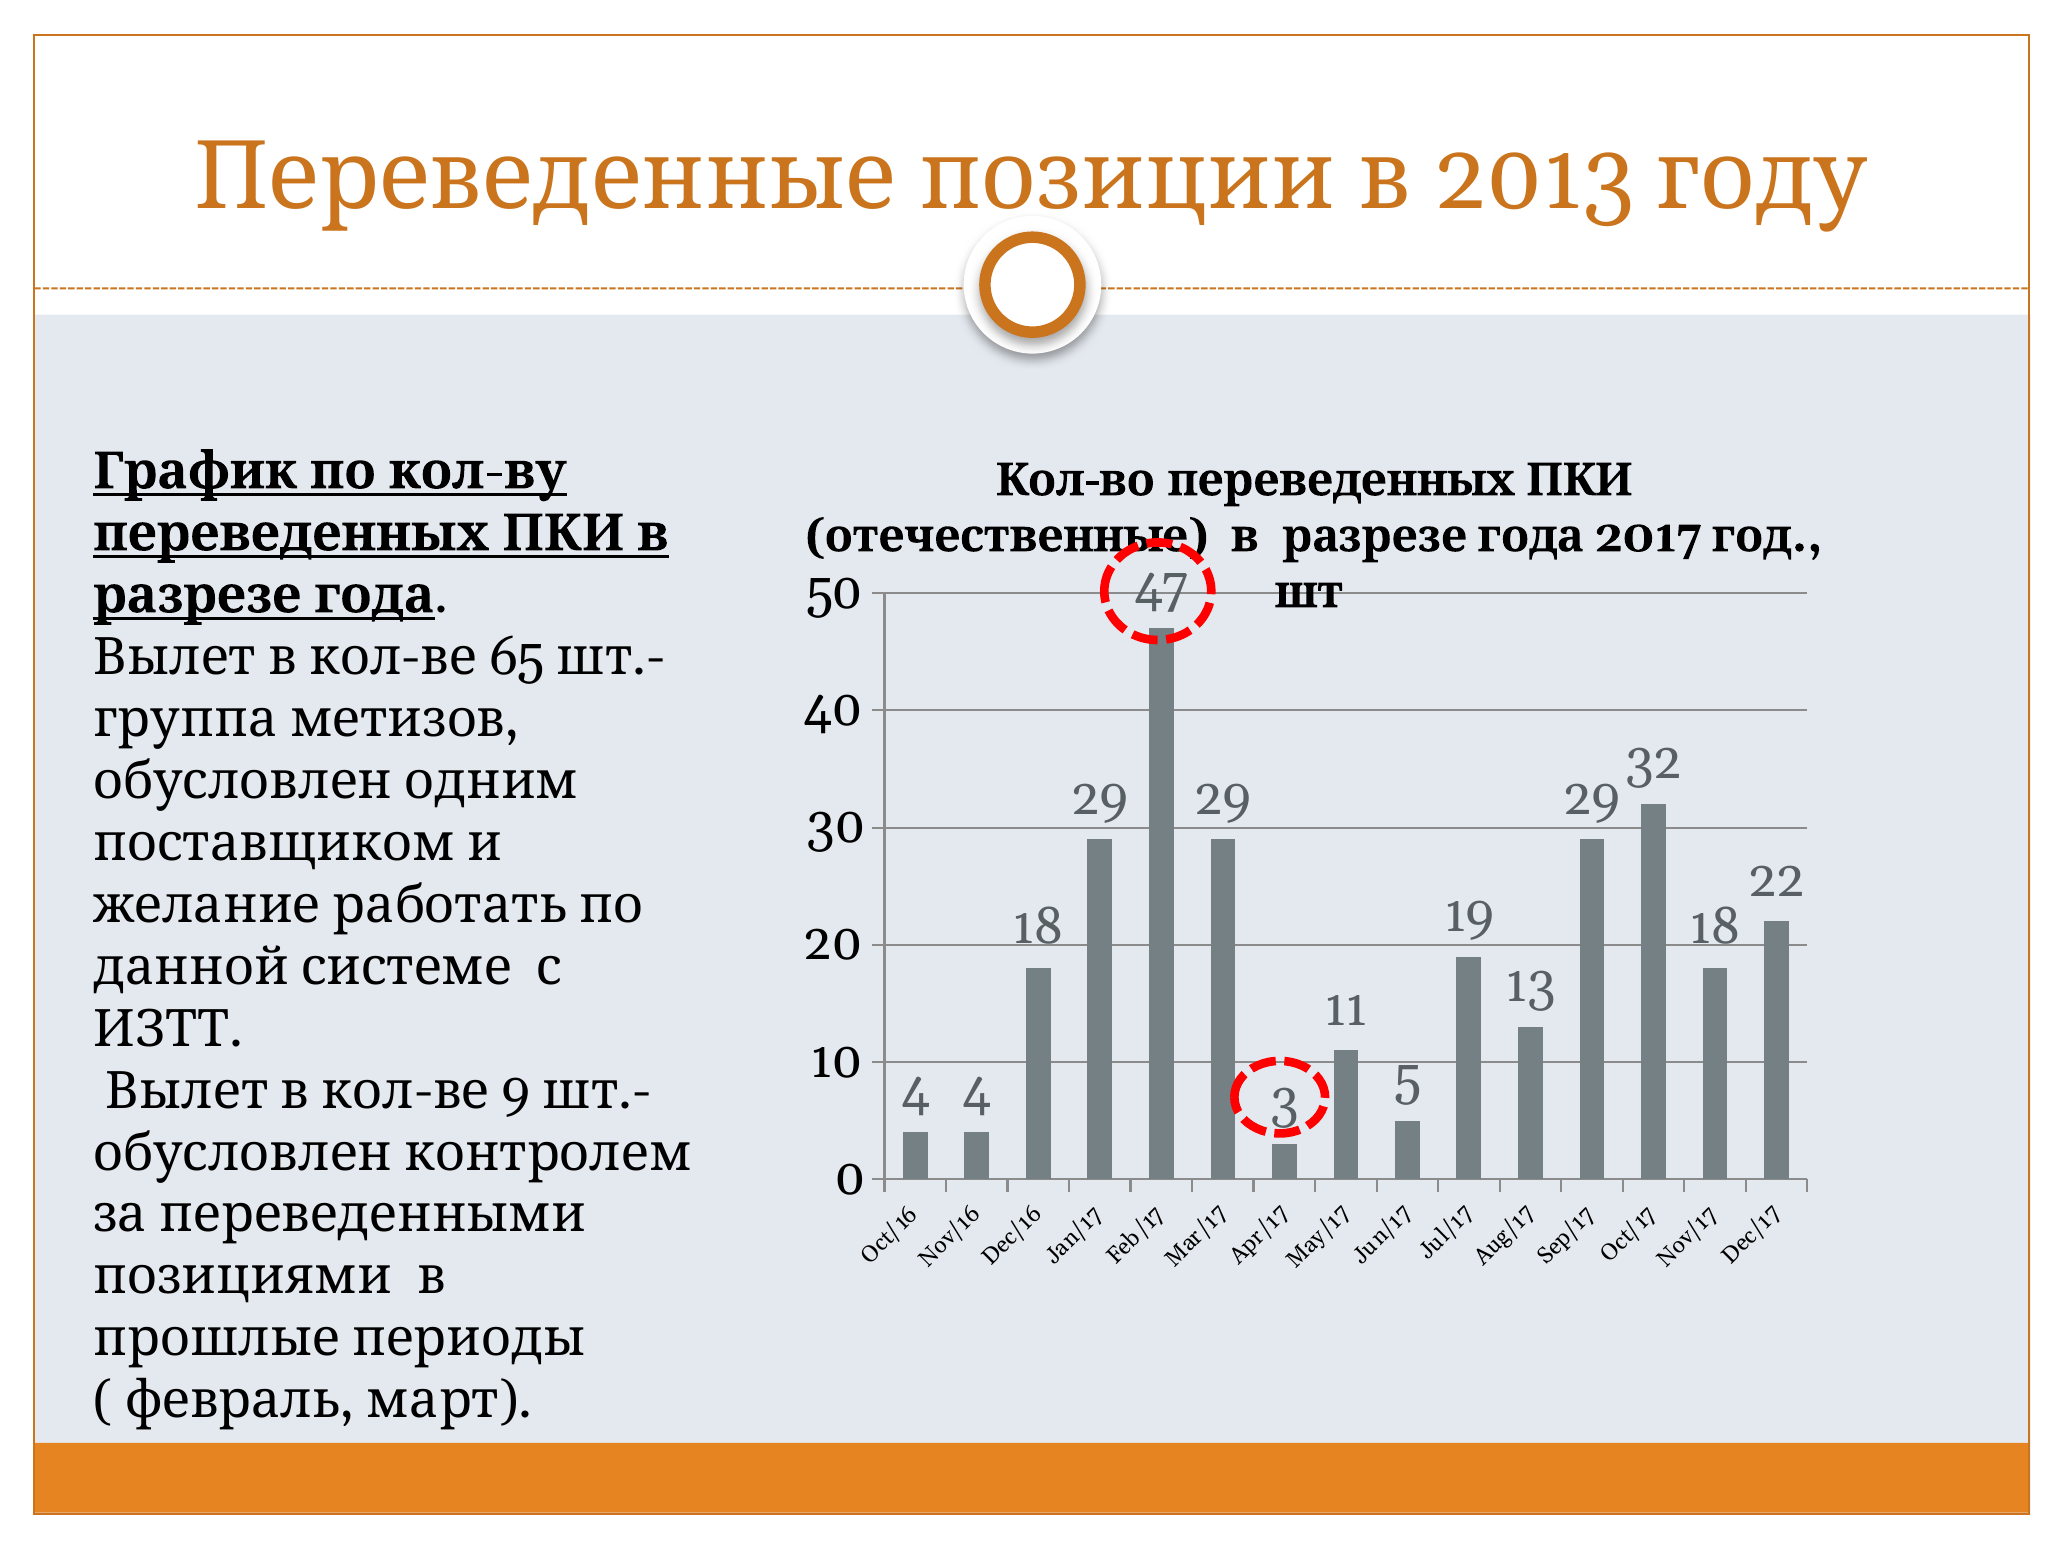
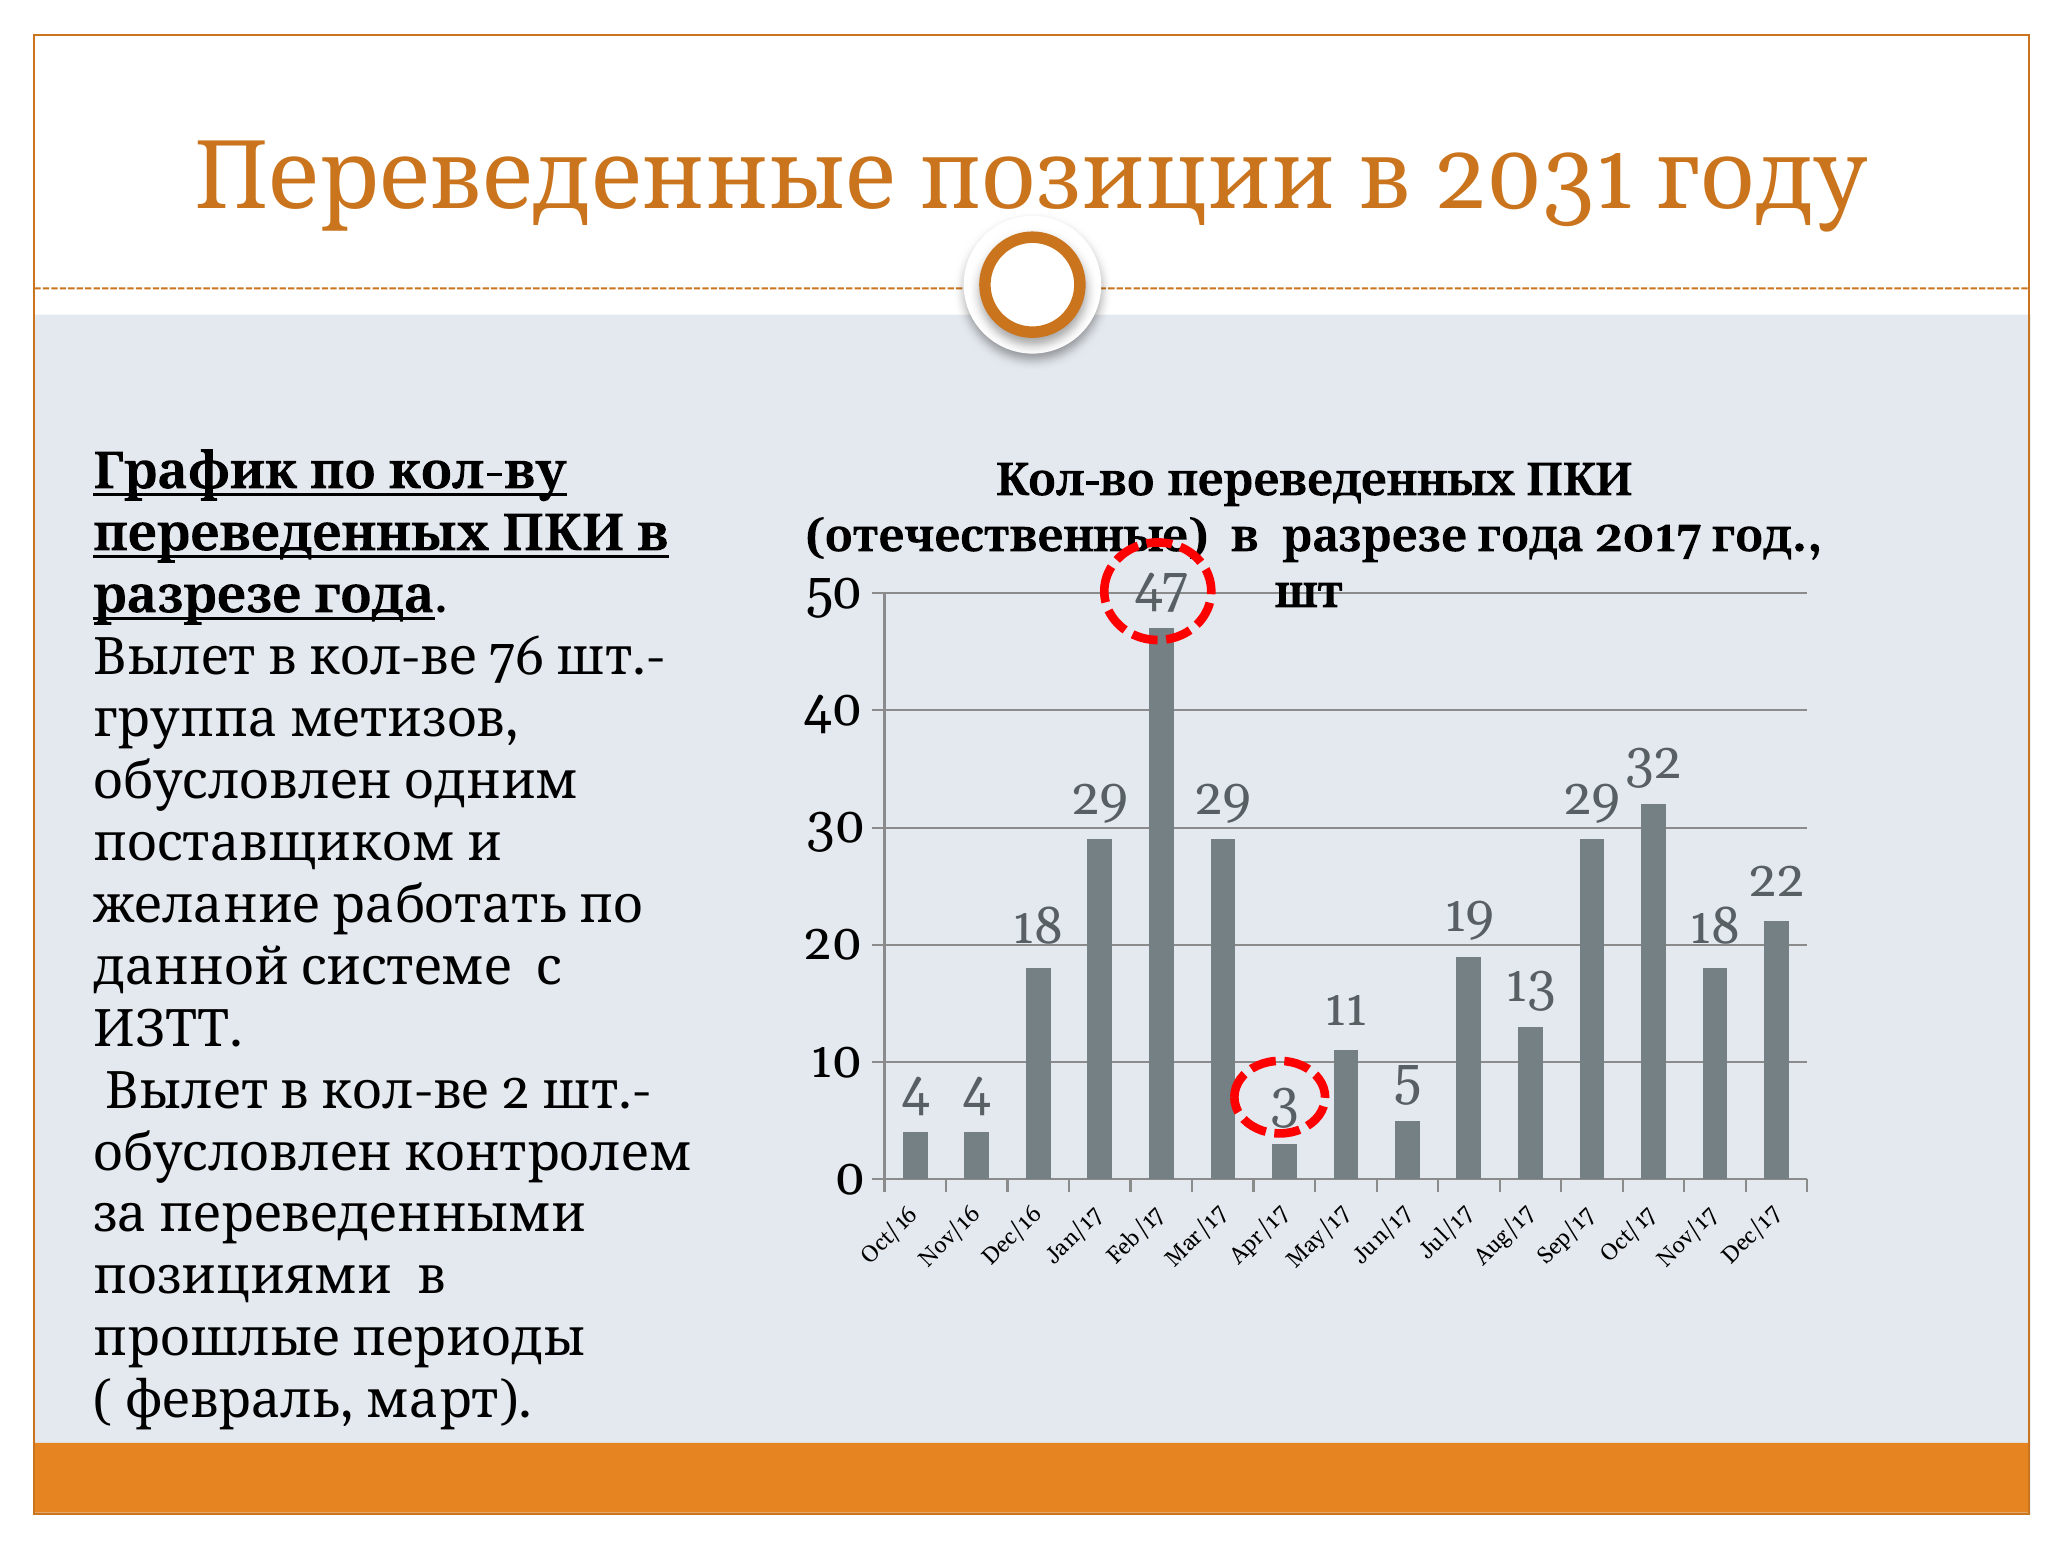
2013: 2013 -> 2031 (1534, 177)
65: 65 -> 76 (517, 657)
9: 9 -> 2 (516, 1091)
